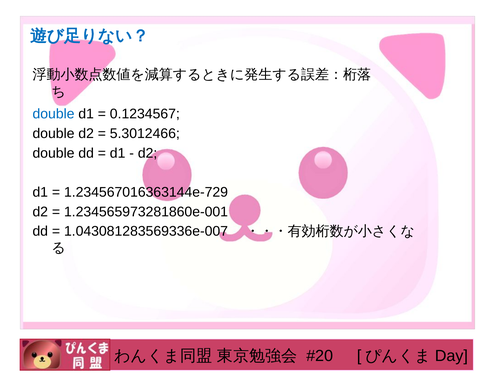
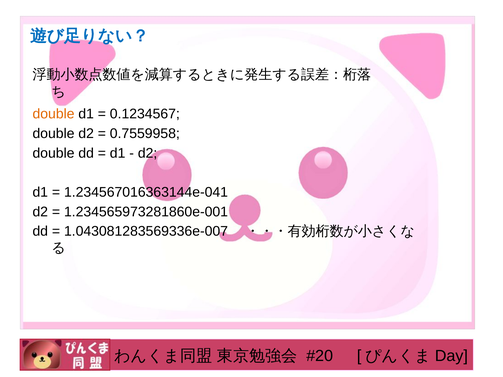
double colour: blue -> orange (54, 114)
5.3012466: 5.3012466 -> 0.7559958 (145, 134)
1.234567016363144e-729: 1.234567016363144e-729 -> 1.234567016363144e-041 (146, 192)
